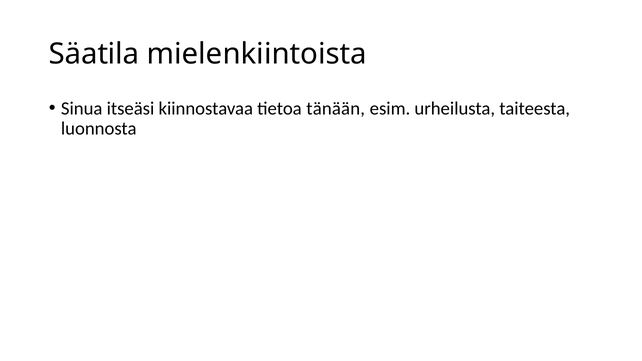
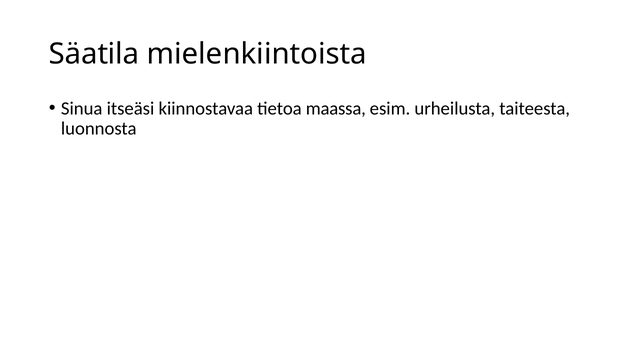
tänään: tänään -> maassa (336, 109)
